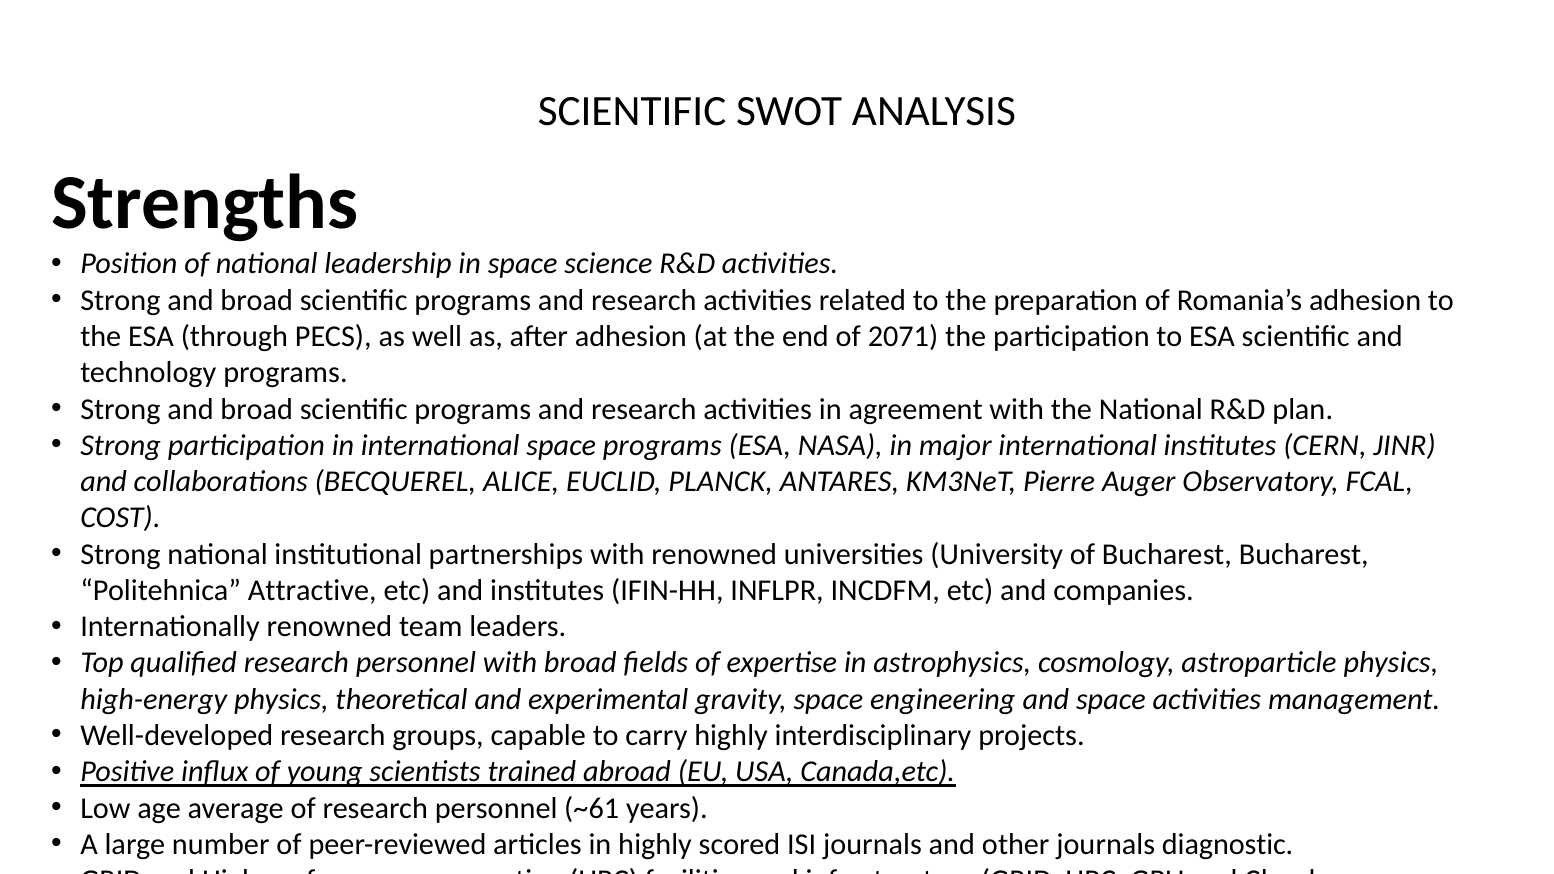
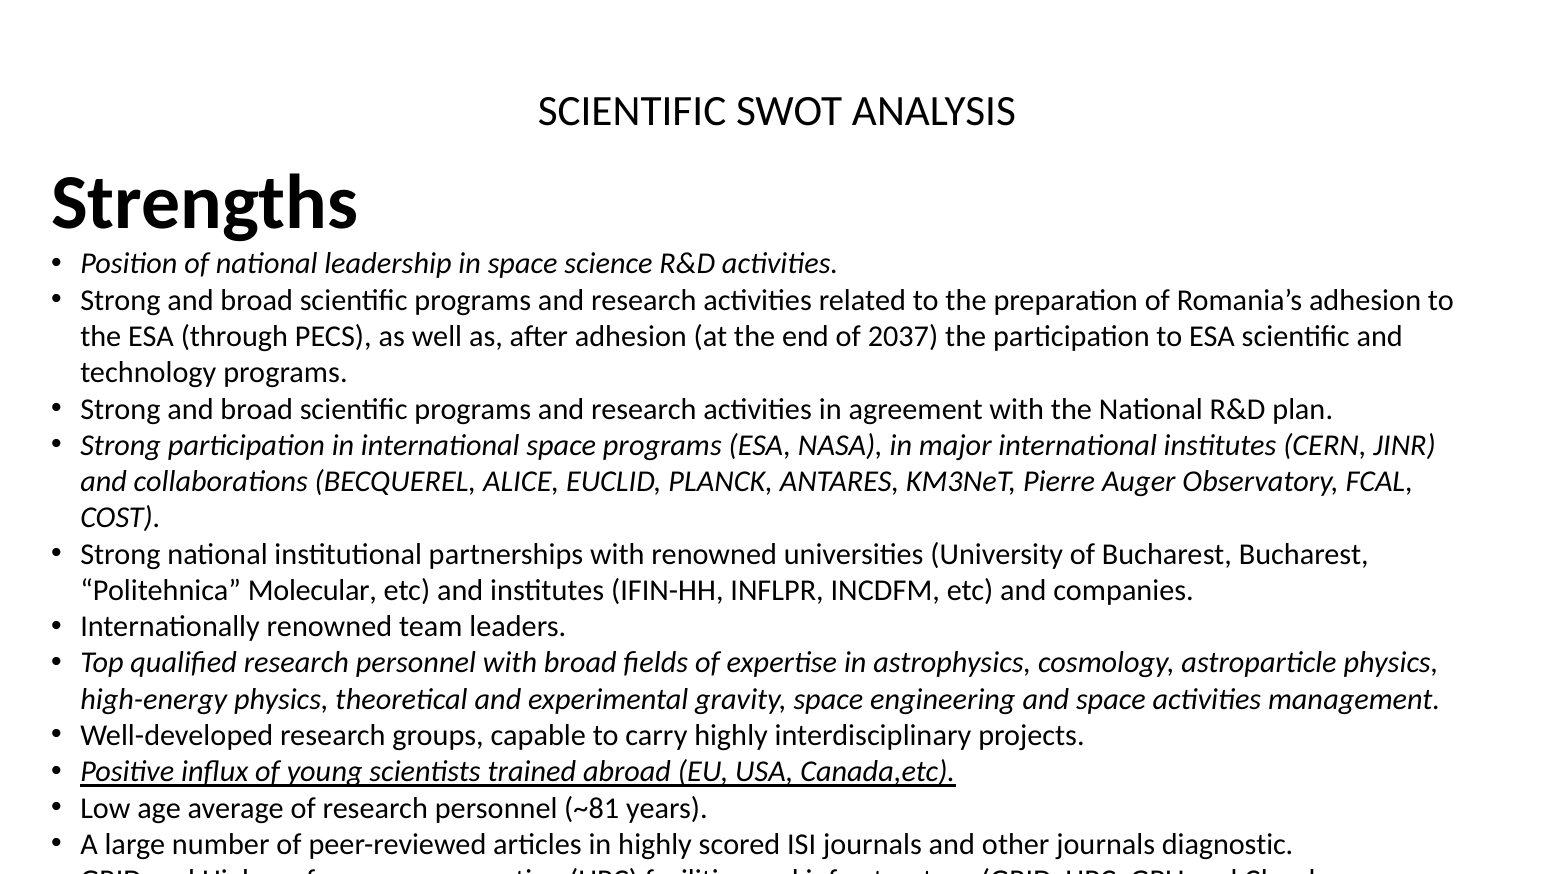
2071: 2071 -> 2037 (903, 337)
Attractive: Attractive -> Molecular (312, 591)
~61: ~61 -> ~81 (592, 808)
